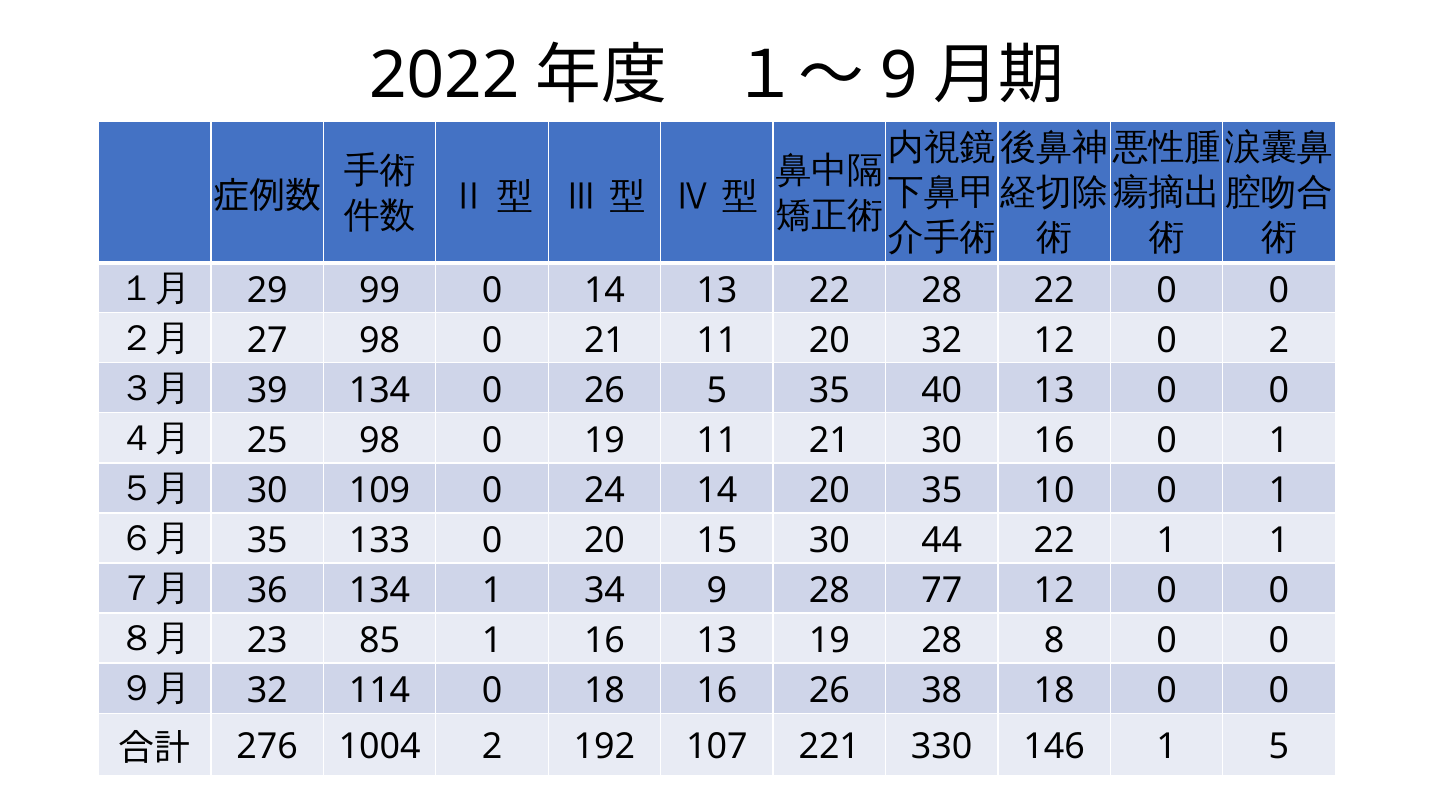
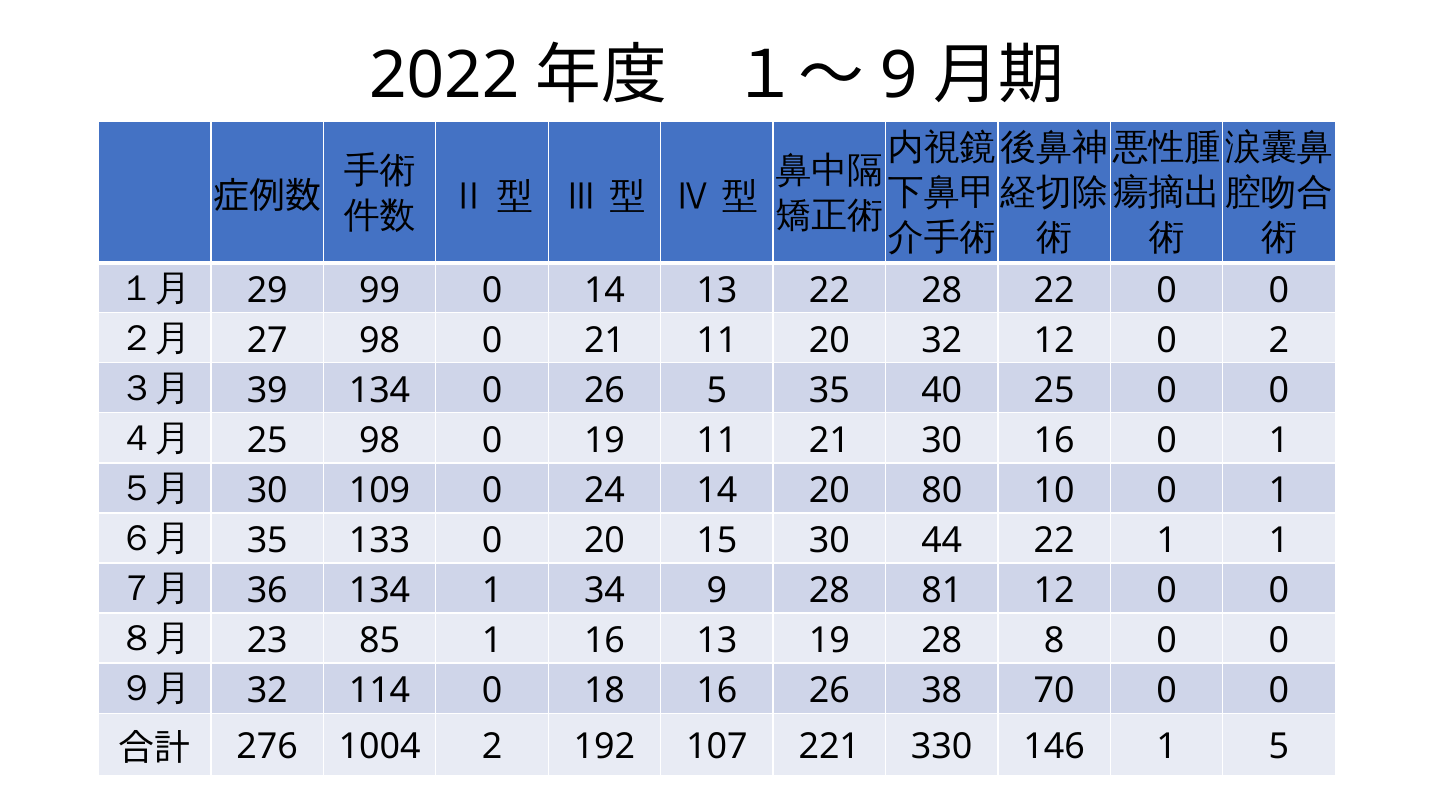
40 13: 13 -> 25 (1054, 391)
20 35: 35 -> 80 (942, 491)
77: 77 -> 81 (942, 591)
38 18: 18 -> 70 (1054, 691)
